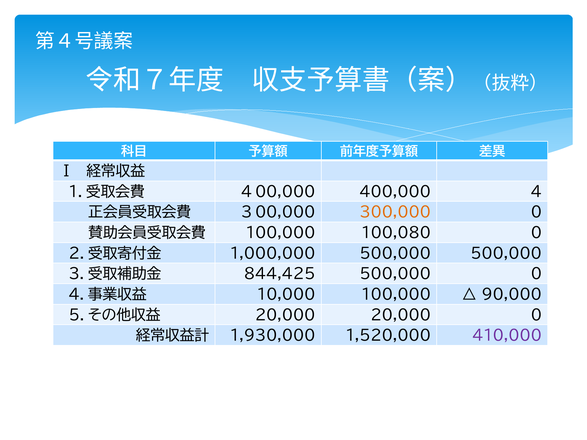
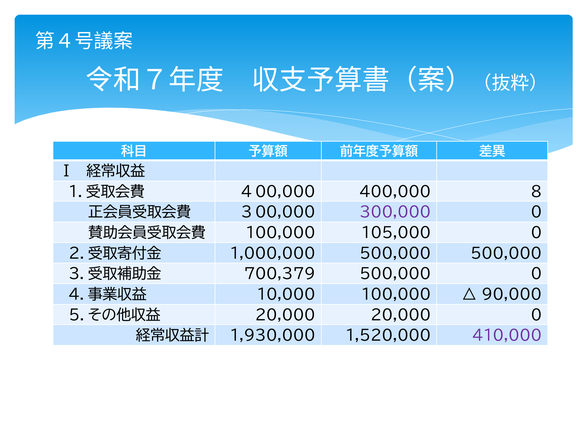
4: 4 -> 8 (536, 192)
300,000 colour: orange -> purple (395, 213)
100,080: 100,080 -> 105,000 (396, 233)
844,425: 844,425 -> 700,379 (280, 274)
